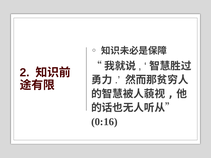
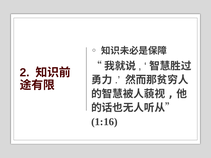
0:16: 0:16 -> 1:16 (104, 122)
